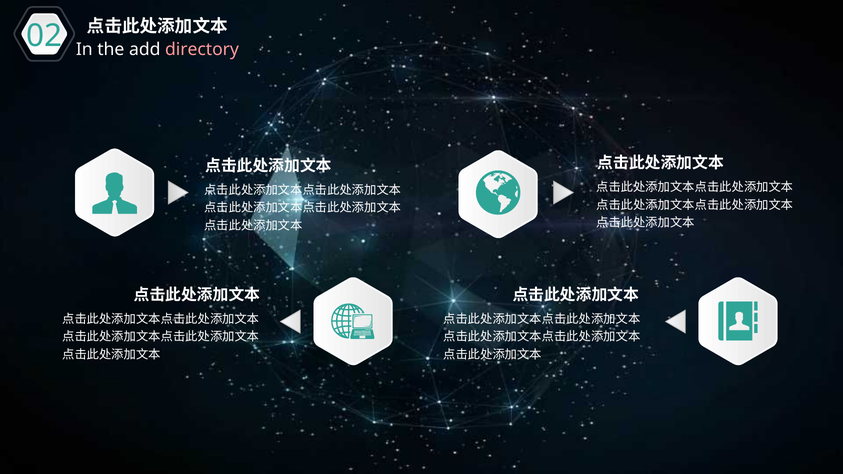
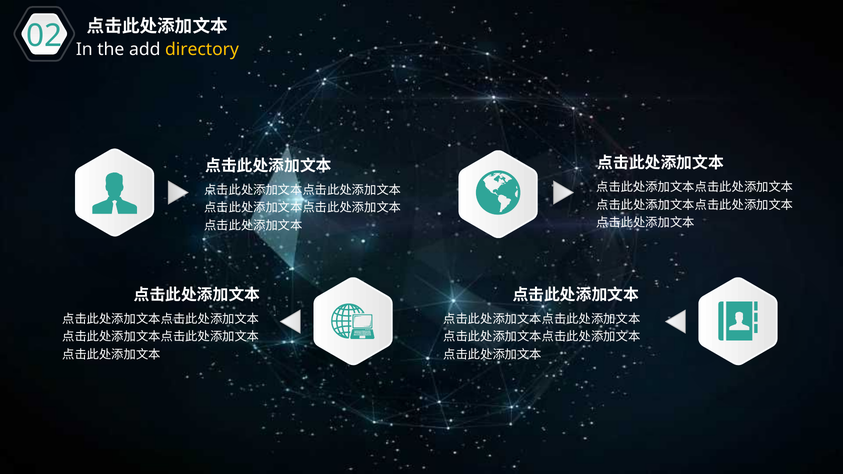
directory colour: pink -> yellow (202, 50)
